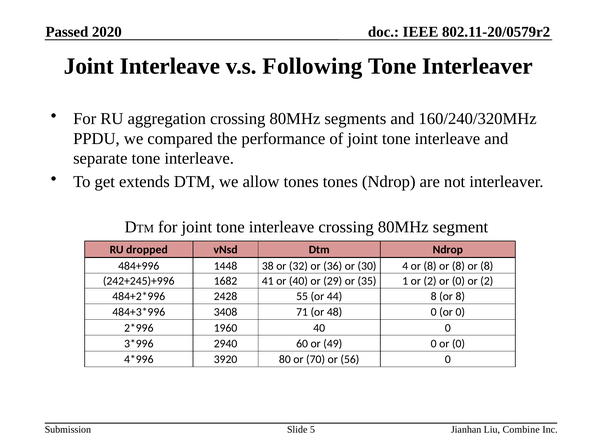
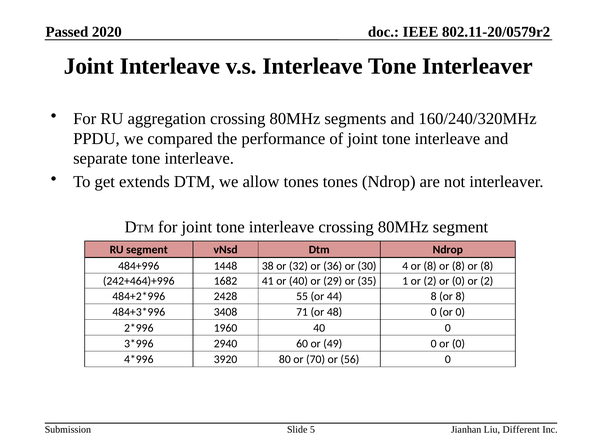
v.s Following: Following -> Interleave (313, 66)
RU dropped: dropped -> segment (147, 250)
242+245)+996: 242+245)+996 -> 242+464)+996 (139, 281)
Combine: Combine -> Different (521, 429)
